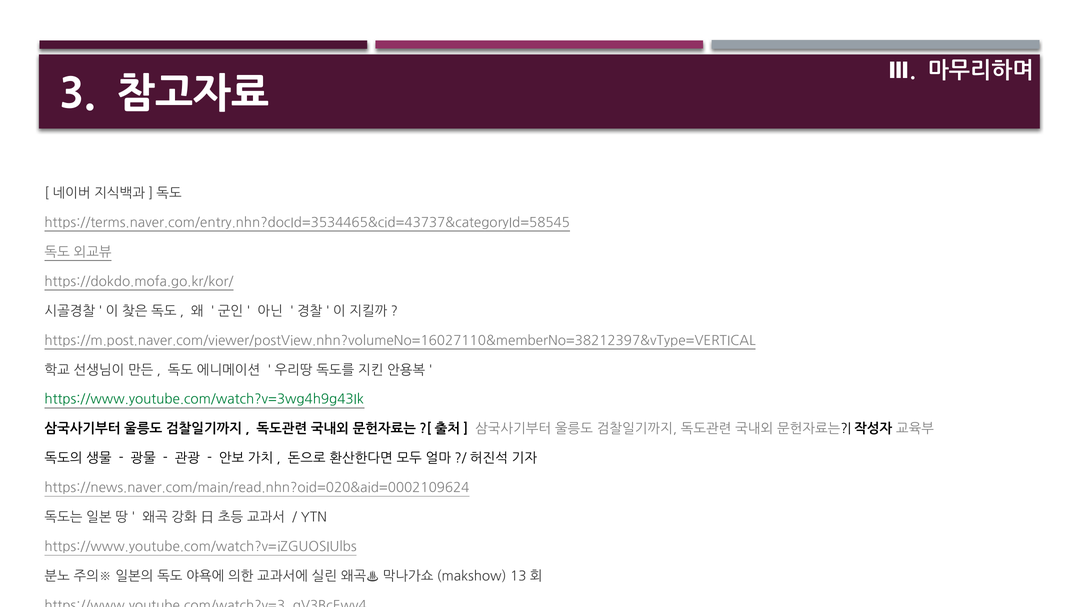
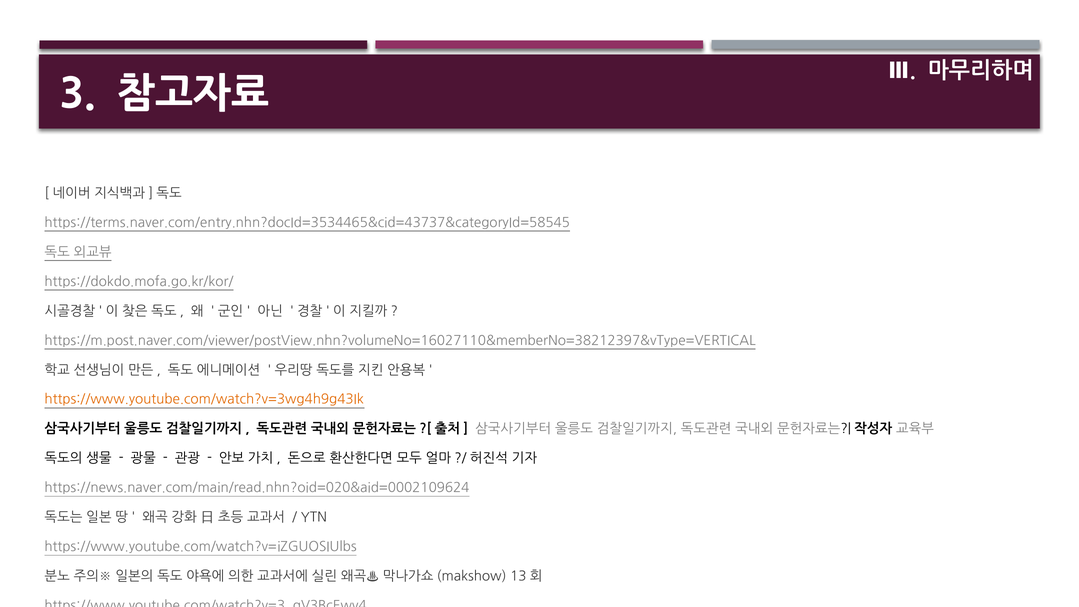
https://www.youtube.com/watch?v=3wg4h9g43Ik colour: green -> orange (204, 400)
